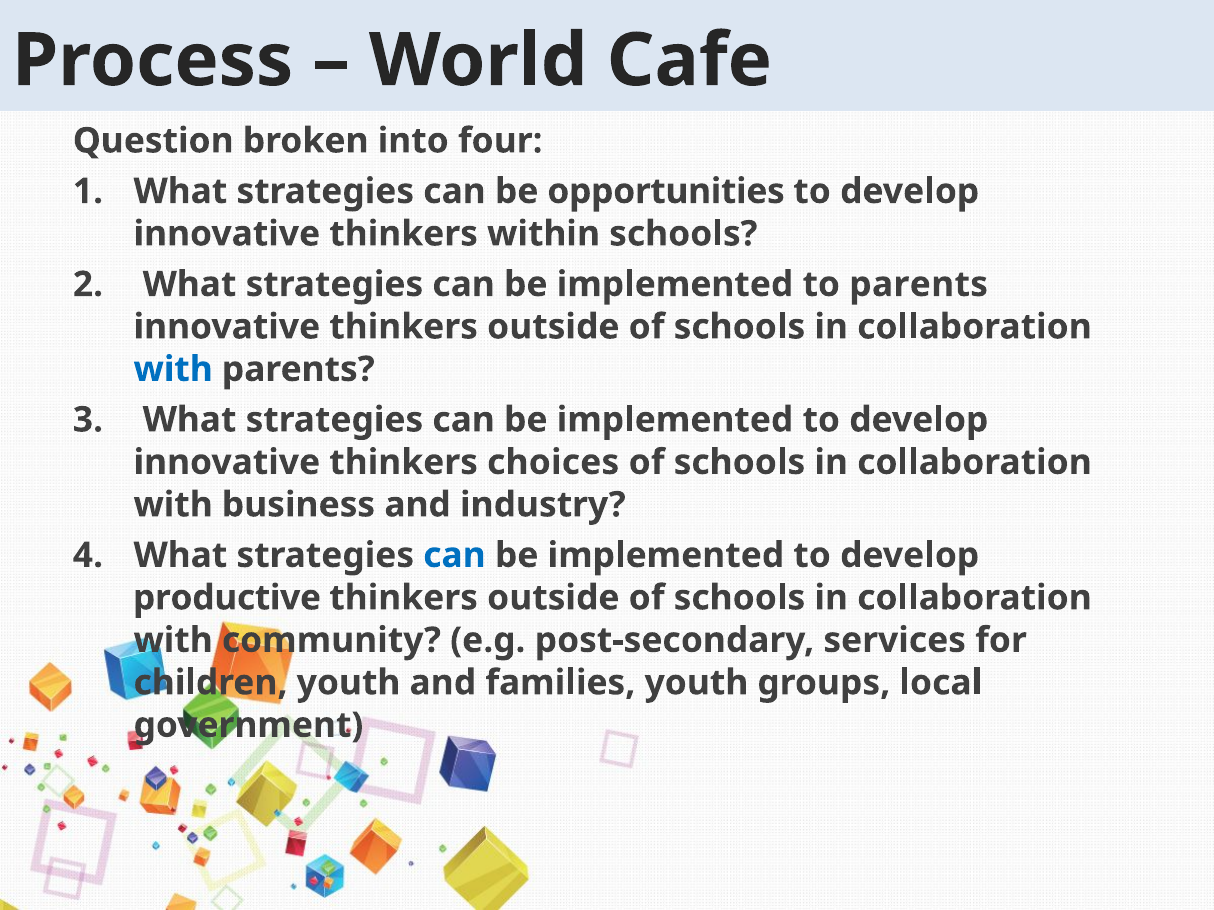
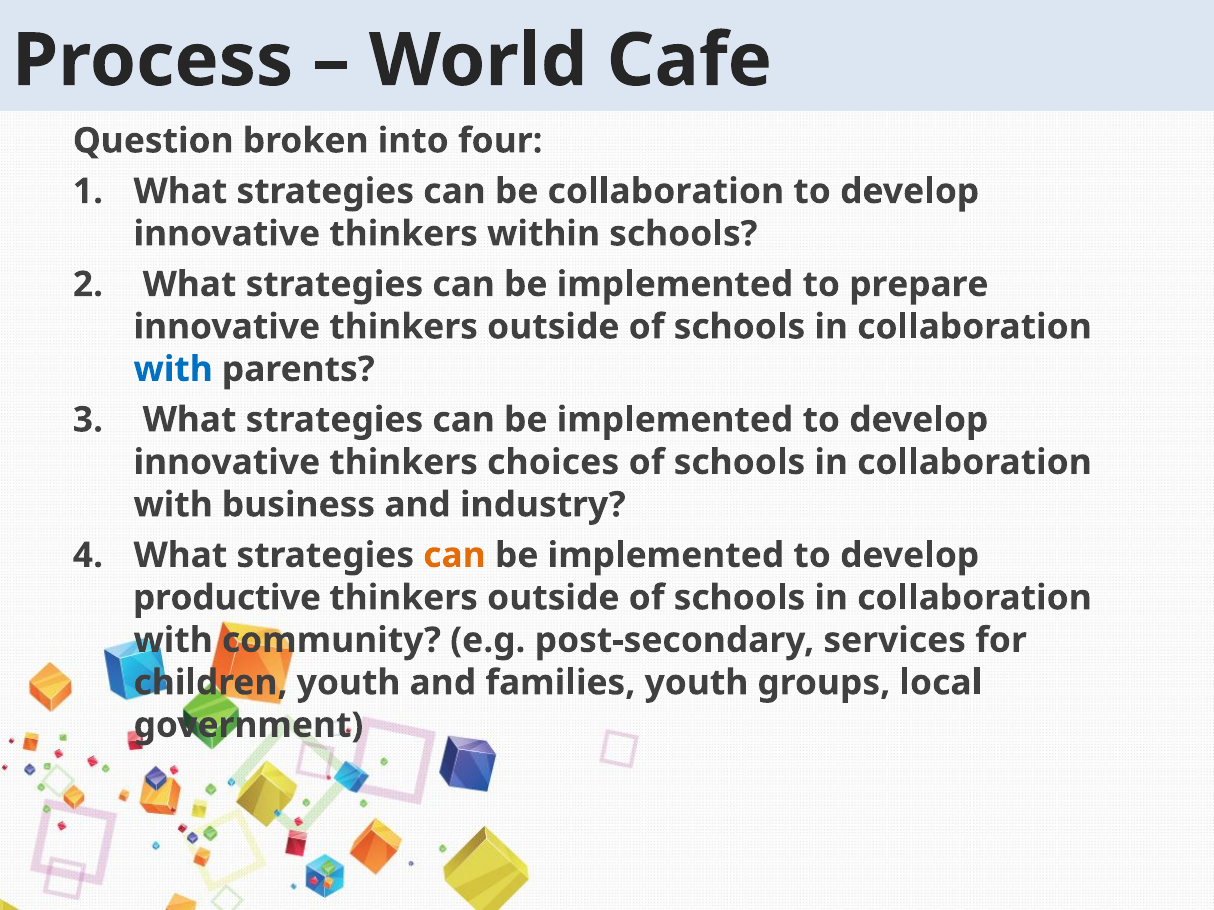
be opportunities: opportunities -> collaboration (666, 191)
to parents: parents -> prepare (919, 284)
can colour: blue -> orange (454, 556)
